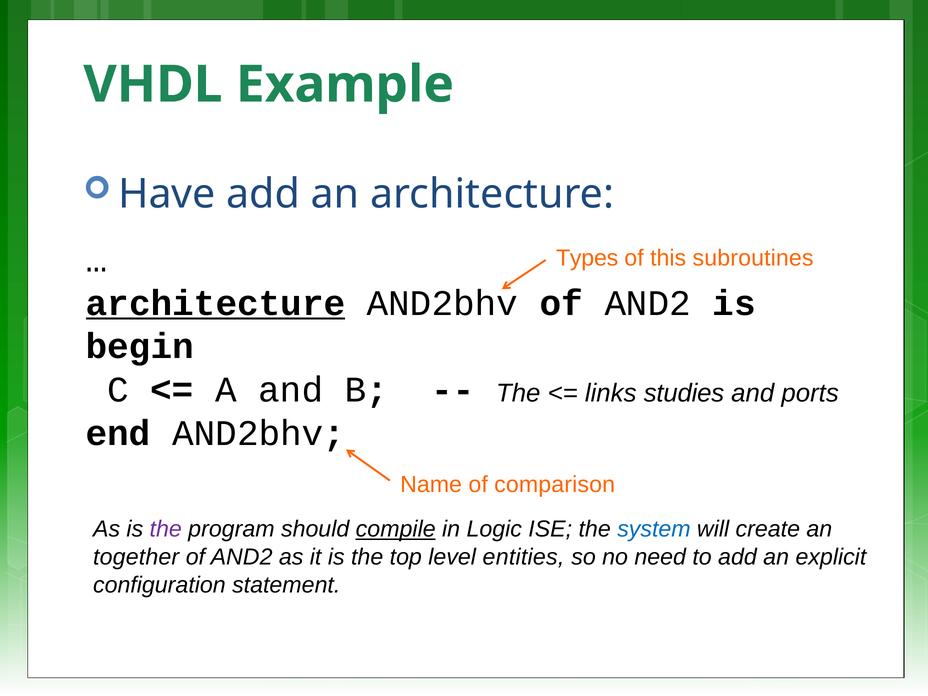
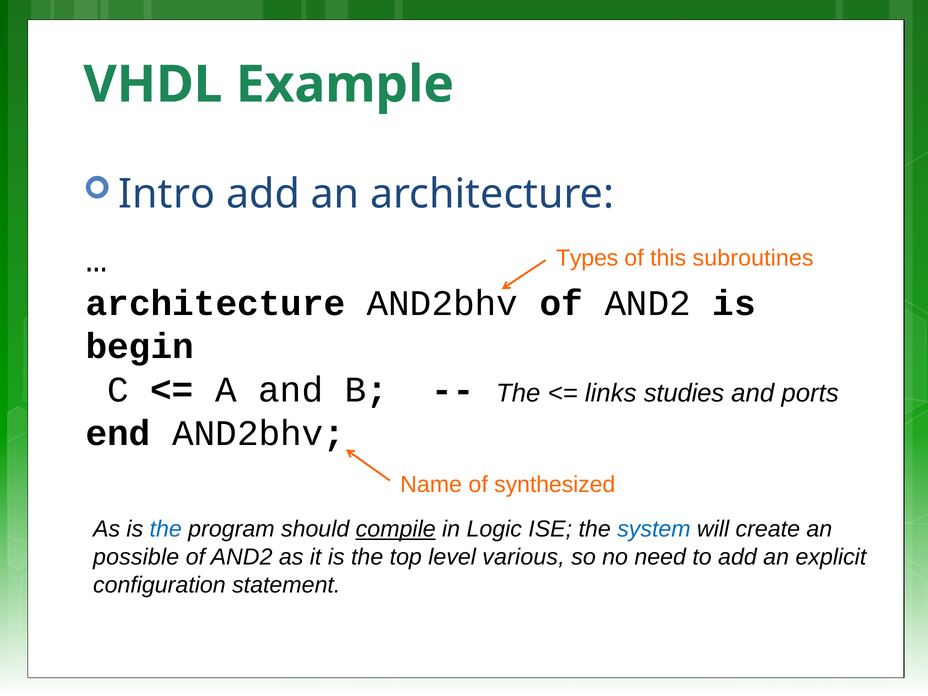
Have: Have -> Intro (167, 194)
architecture underline: present -> none (216, 303)
comparison: comparison -> synthesized (555, 485)
the colour: purple -> blue (166, 529)
together: together -> possible (136, 557)
entities: entities -> various (524, 557)
